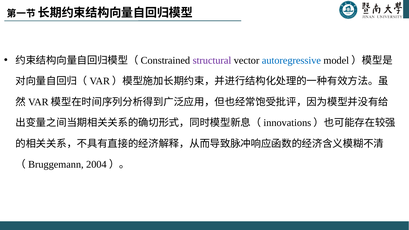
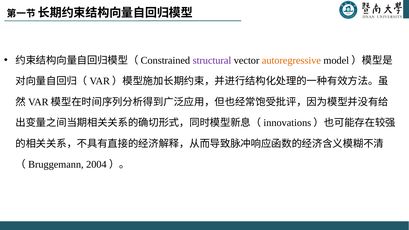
autoregressive colour: blue -> orange (291, 60)
